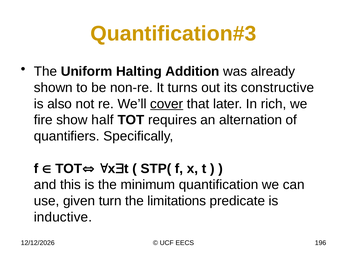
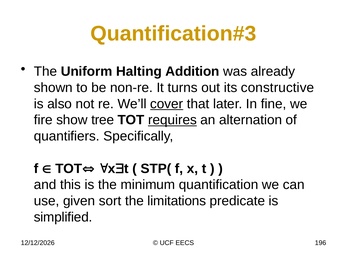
rich: rich -> fine (274, 104)
half: half -> tree (103, 120)
requires underline: none -> present (172, 120)
turn: turn -> sort (110, 201)
inductive: inductive -> simplified (63, 217)
